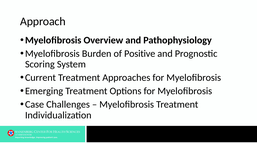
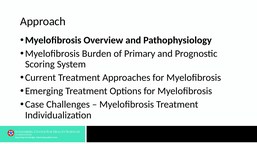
Positive: Positive -> Primary (140, 54)
